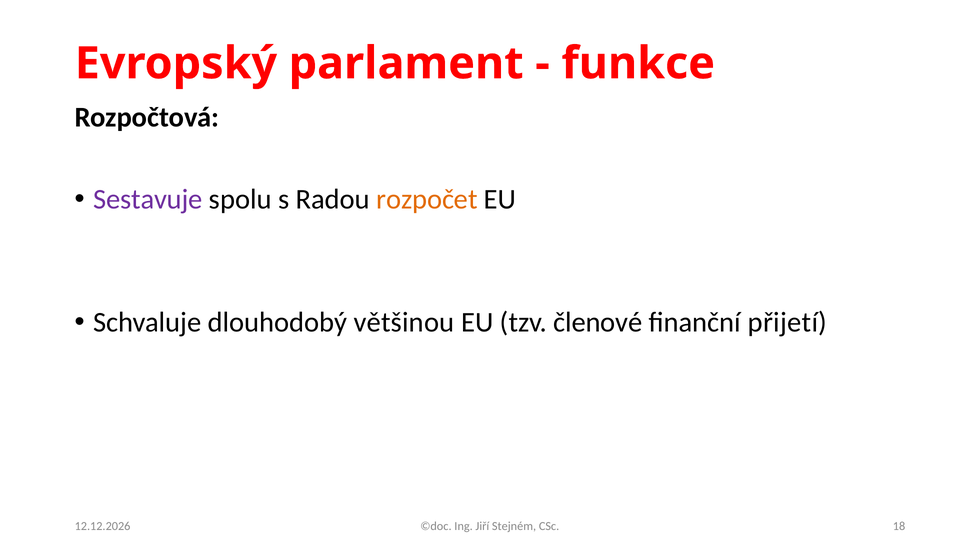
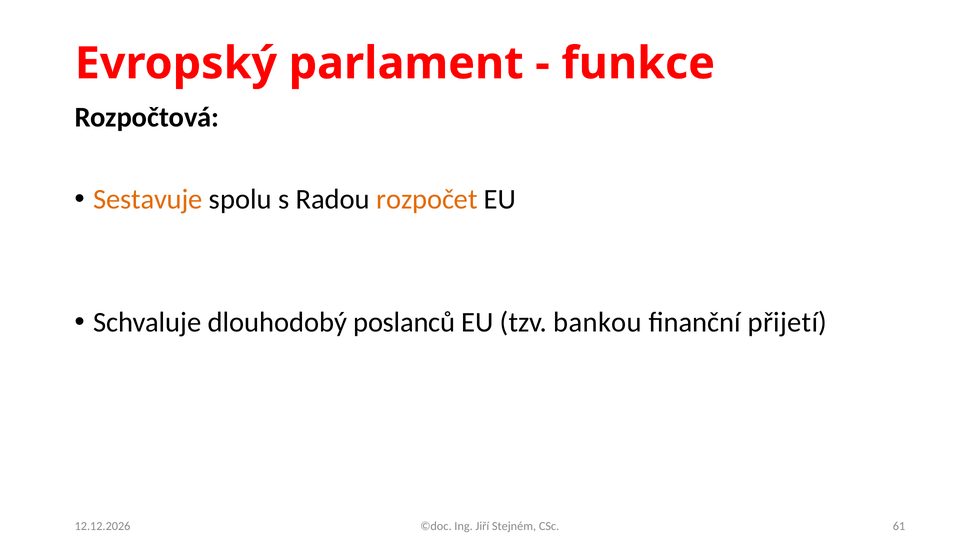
Sestavuje colour: purple -> orange (148, 199)
většinou: většinou -> poslanců (404, 323)
členové: členové -> bankou (598, 323)
18: 18 -> 61 (899, 526)
